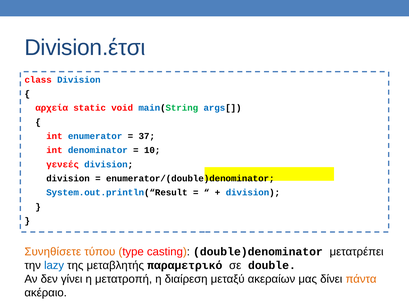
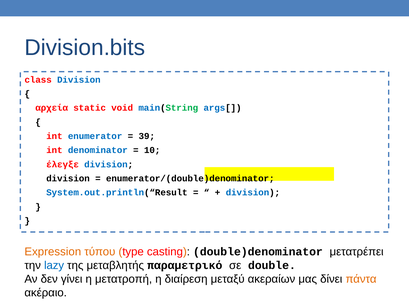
Division.έτσι: Division.έτσι -> Division.bits (85, 48)
37: 37 -> 39 (147, 136)
γενεές: γενεές -> έλεγξε (63, 164)
Συνηθίσετε: Συνηθίσετε -> Expression (53, 252)
